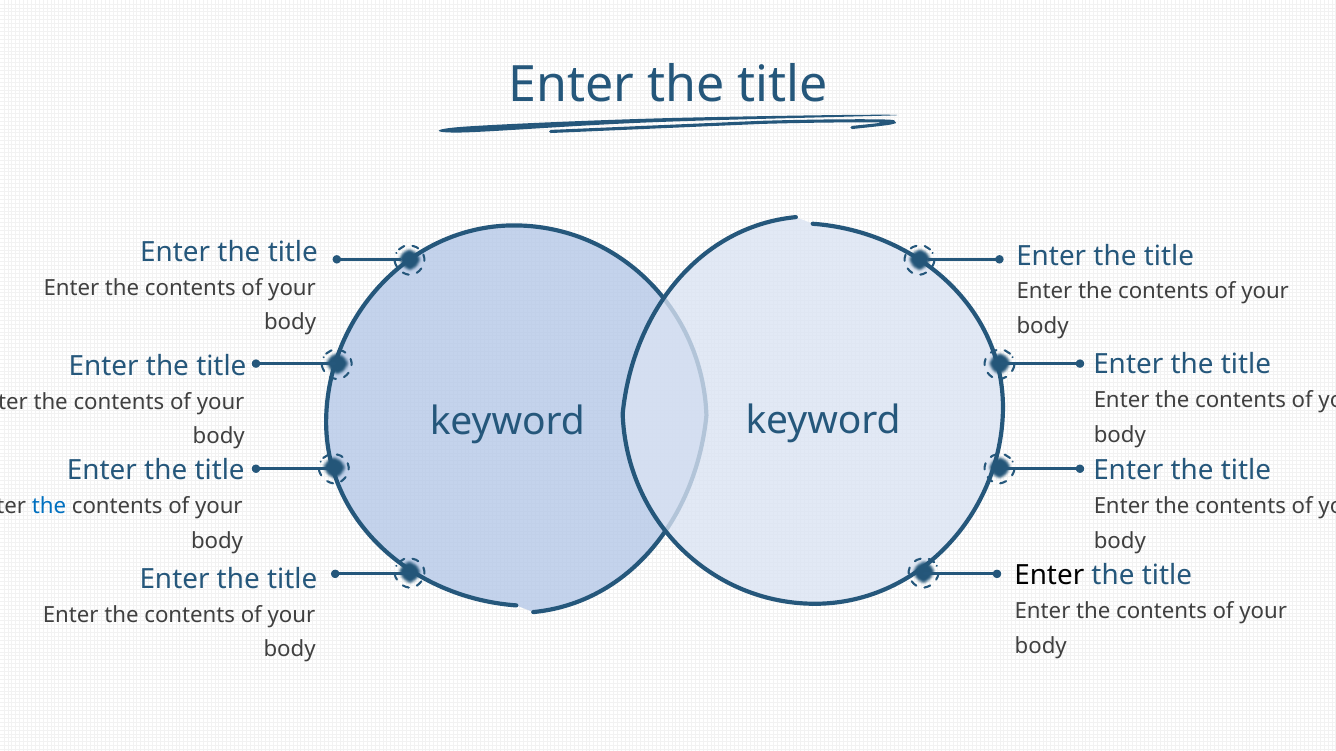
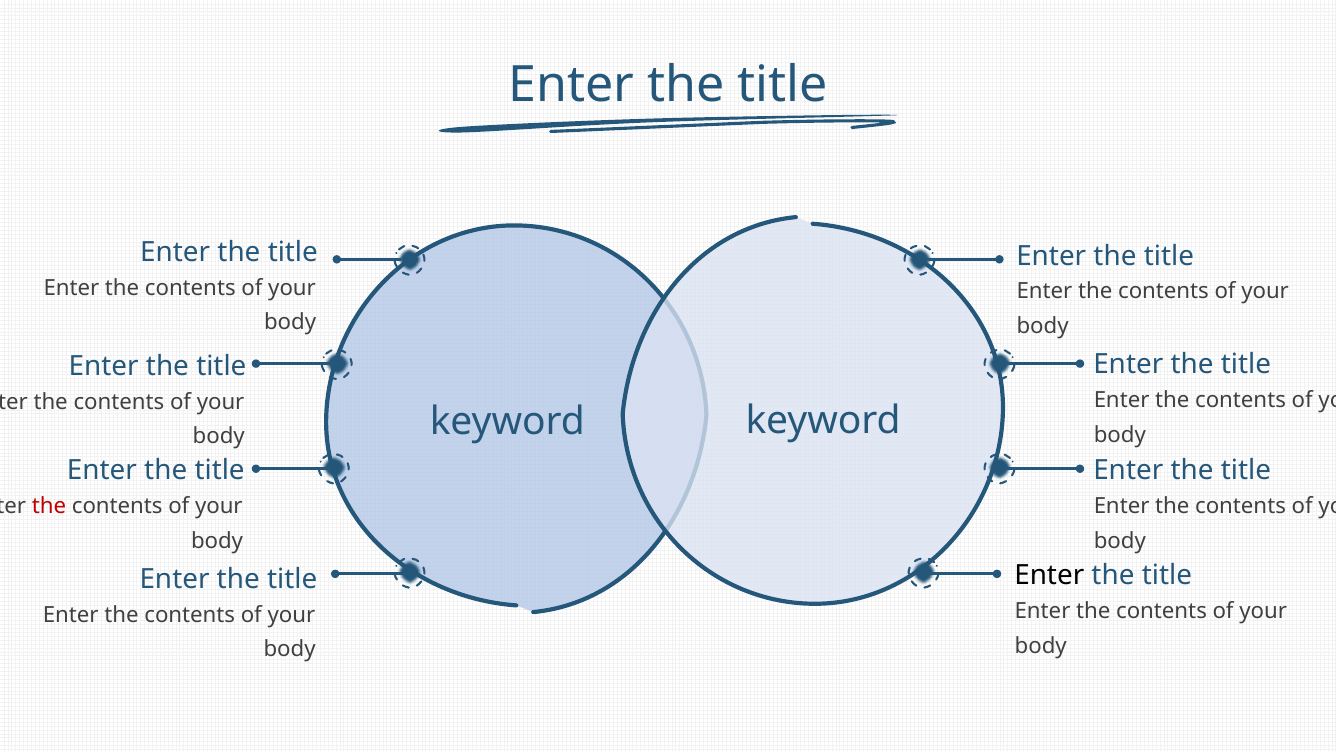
the colour: blue -> red (49, 507)
